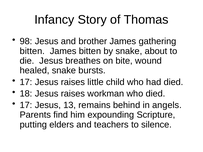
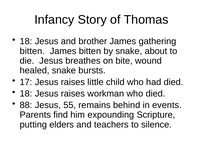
98: 98 -> 18 (26, 41)
17: 17 -> 88 (26, 105)
13: 13 -> 55 (70, 105)
angels: angels -> events (167, 105)
